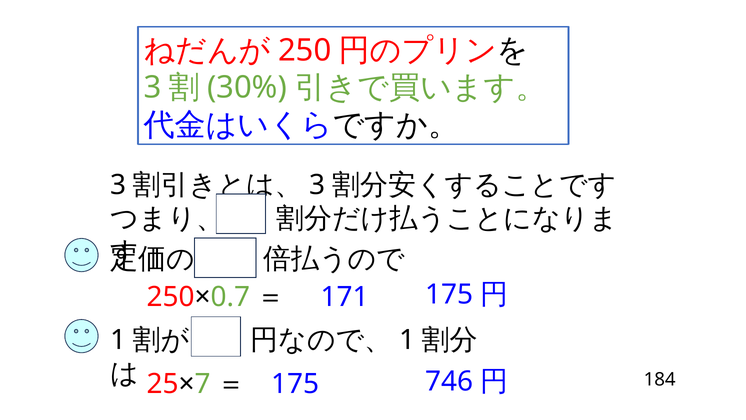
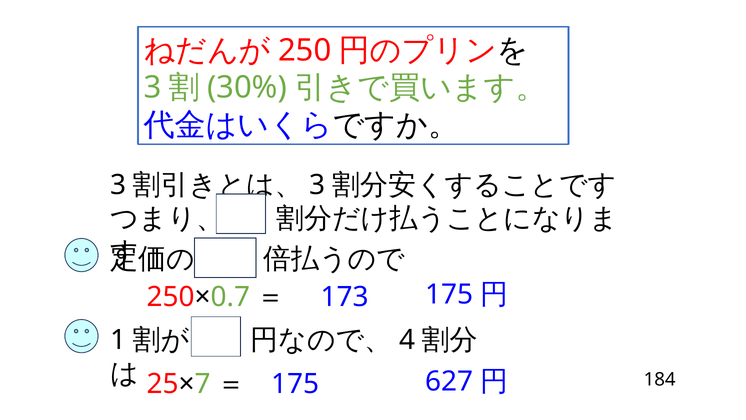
171: 171 -> 173 (345, 297)
1: 1 -> 4 (407, 340)
746: 746 -> 627 (449, 381)
